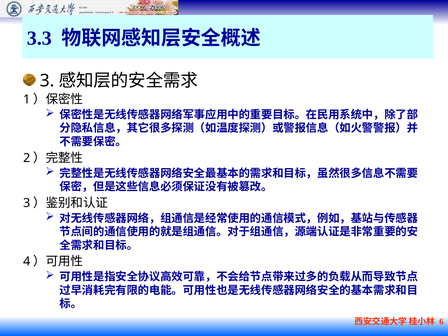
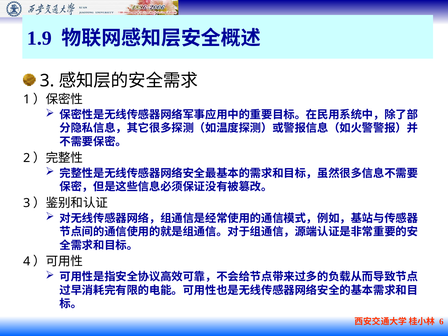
3.3: 3.3 -> 1.9 (39, 38)
